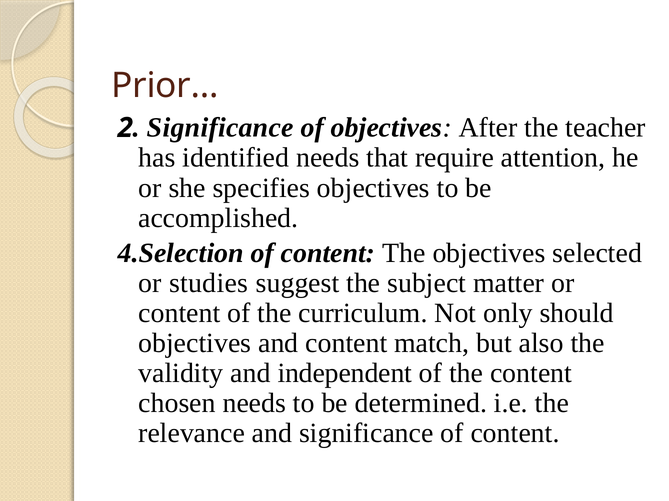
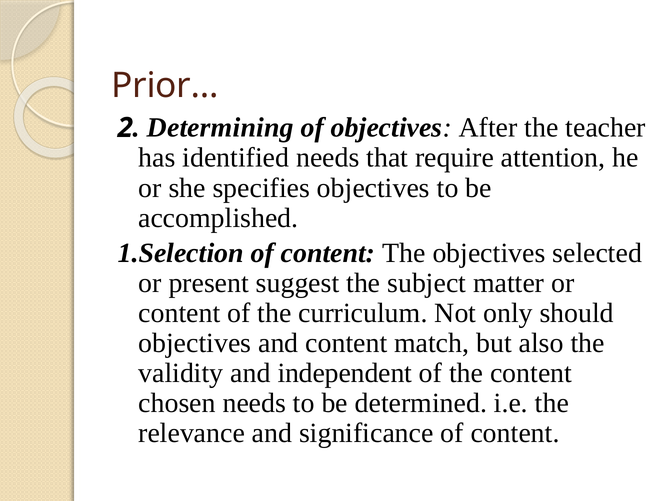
Significance: Significance -> Determining (220, 128)
4.Selection: 4.Selection -> 1.Selection (181, 253)
studies: studies -> present (209, 283)
